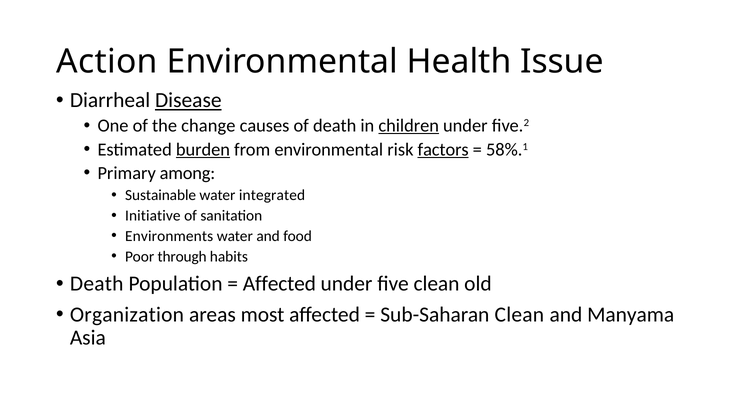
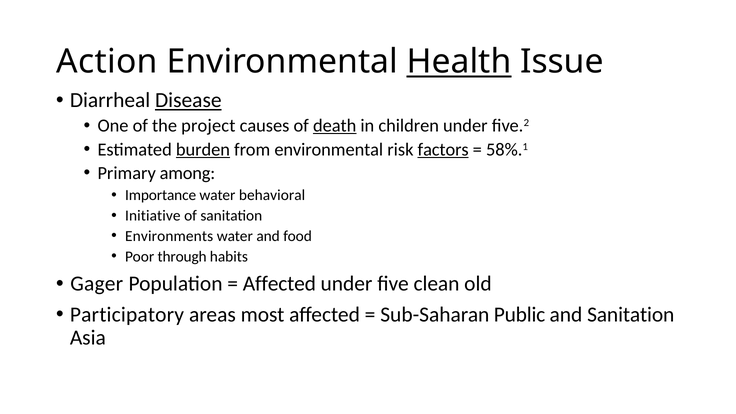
Health underline: none -> present (459, 62)
change: change -> project (208, 126)
death underline: none -> present (335, 126)
children underline: present -> none (409, 126)
Sustainable: Sustainable -> Importance (161, 195)
integrated: integrated -> behavioral (272, 195)
Death: Death -> Gager (97, 284)
Organization: Organization -> Participatory (127, 315)
Sub-Saharan Clean: Clean -> Public (520, 315)
and Manyama: Manyama -> Sanitation (631, 315)
